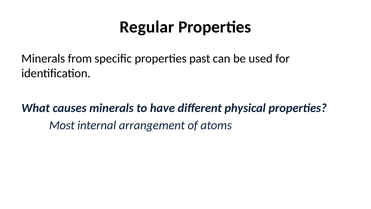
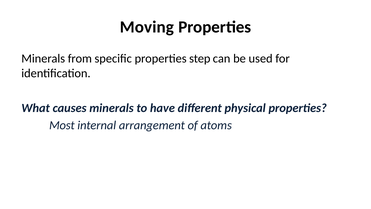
Regular: Regular -> Moving (147, 27)
past: past -> step (200, 58)
